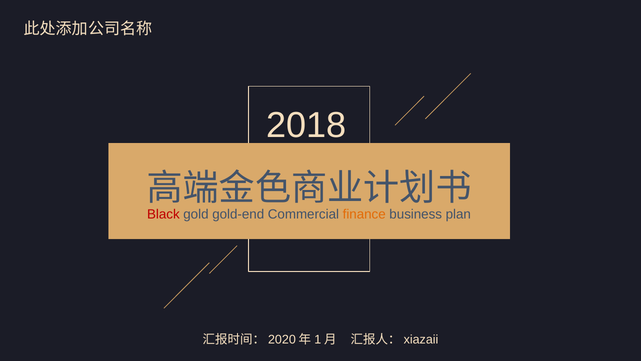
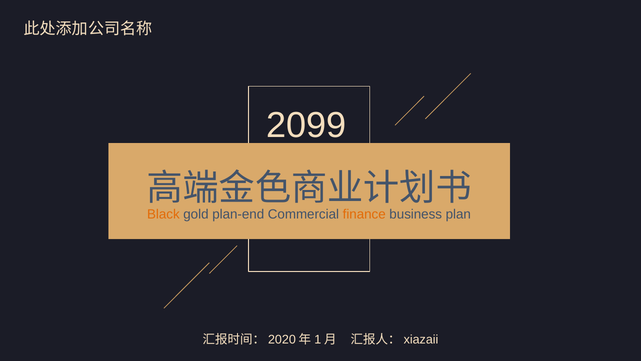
2018: 2018 -> 2099 (306, 125)
Black colour: red -> orange (163, 214)
gold-end: gold-end -> plan-end (238, 214)
